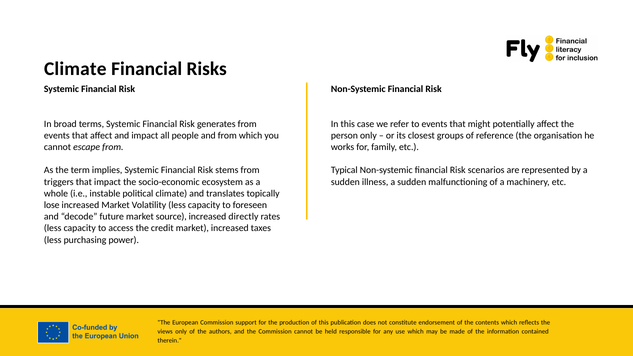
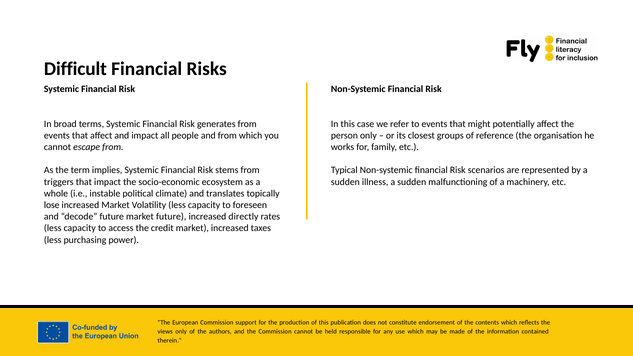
Climate: Climate -> Difficult (75, 69)
market source: source -> future (171, 217)
